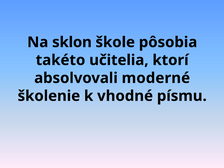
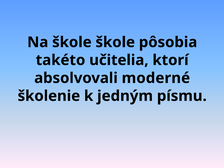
Na sklon: sklon -> škole (72, 42)
vhodné: vhodné -> jedným (125, 96)
